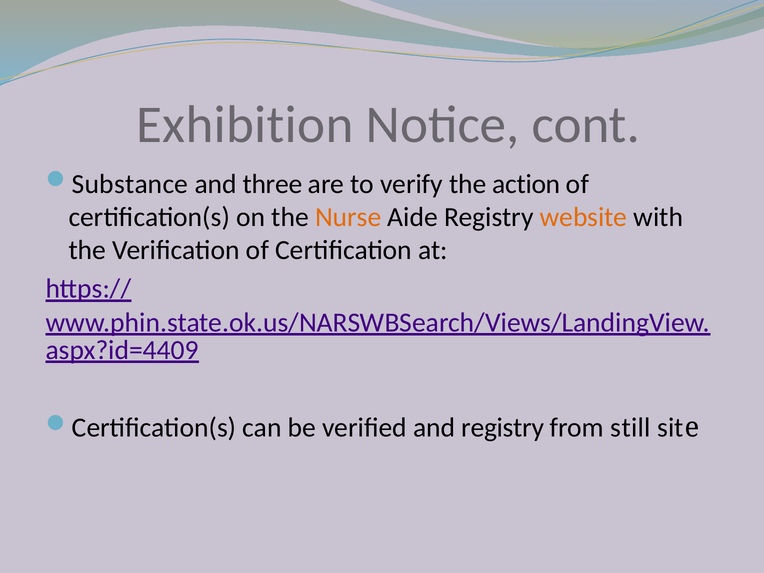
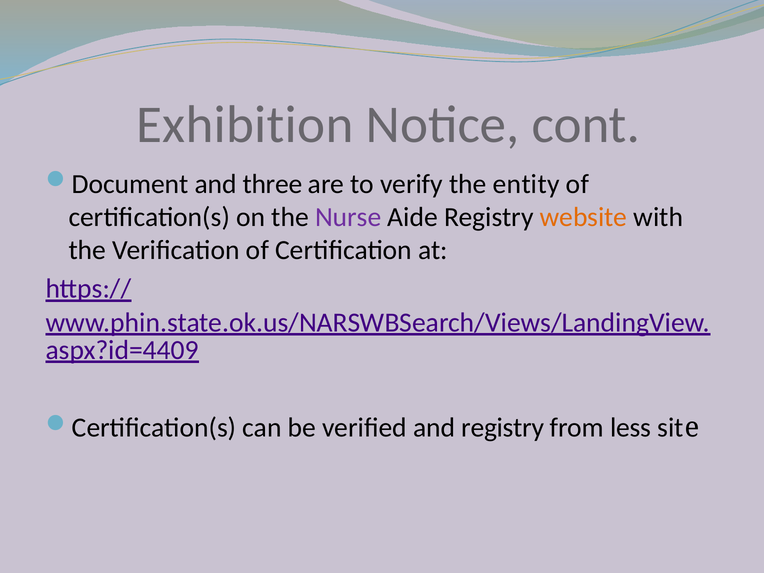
Substance: Substance -> Document (130, 184)
action: action -> entity (526, 184)
Nurse colour: orange -> purple (348, 217)
still: still -> less (631, 428)
